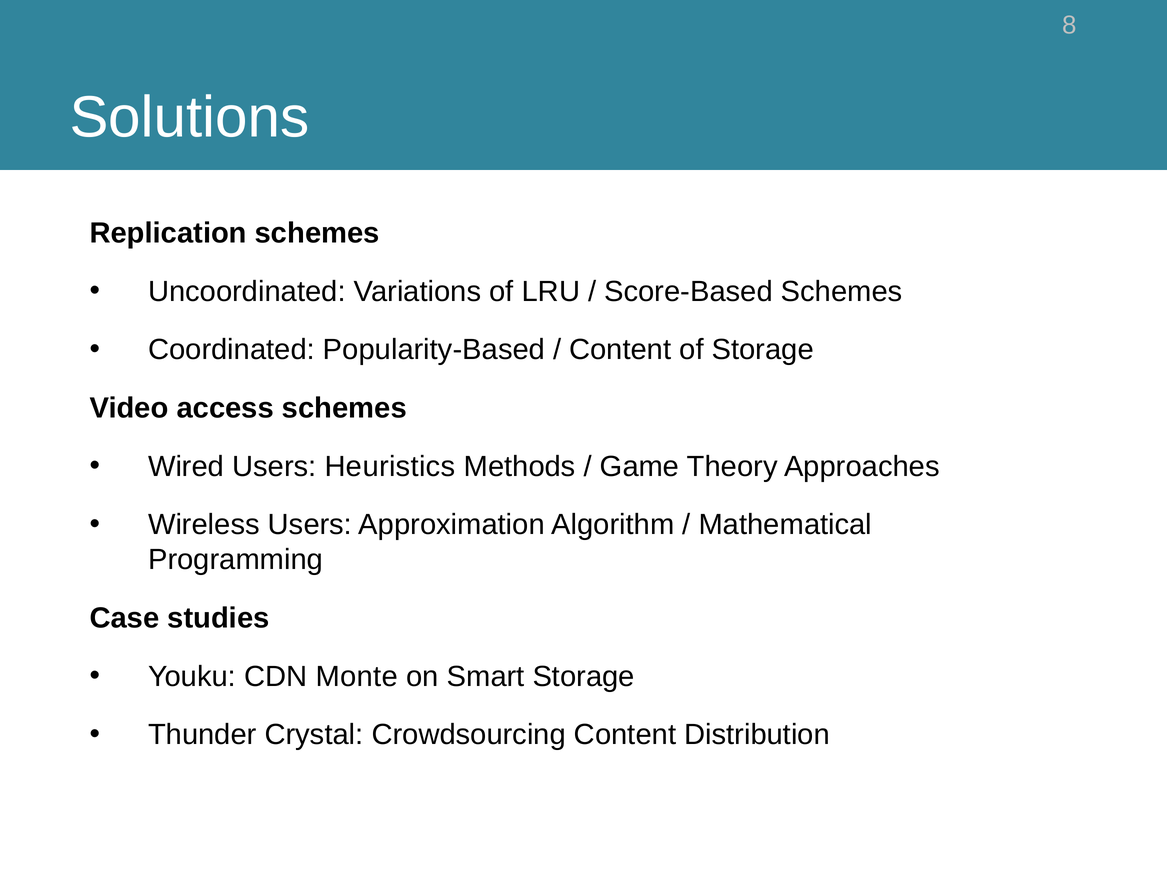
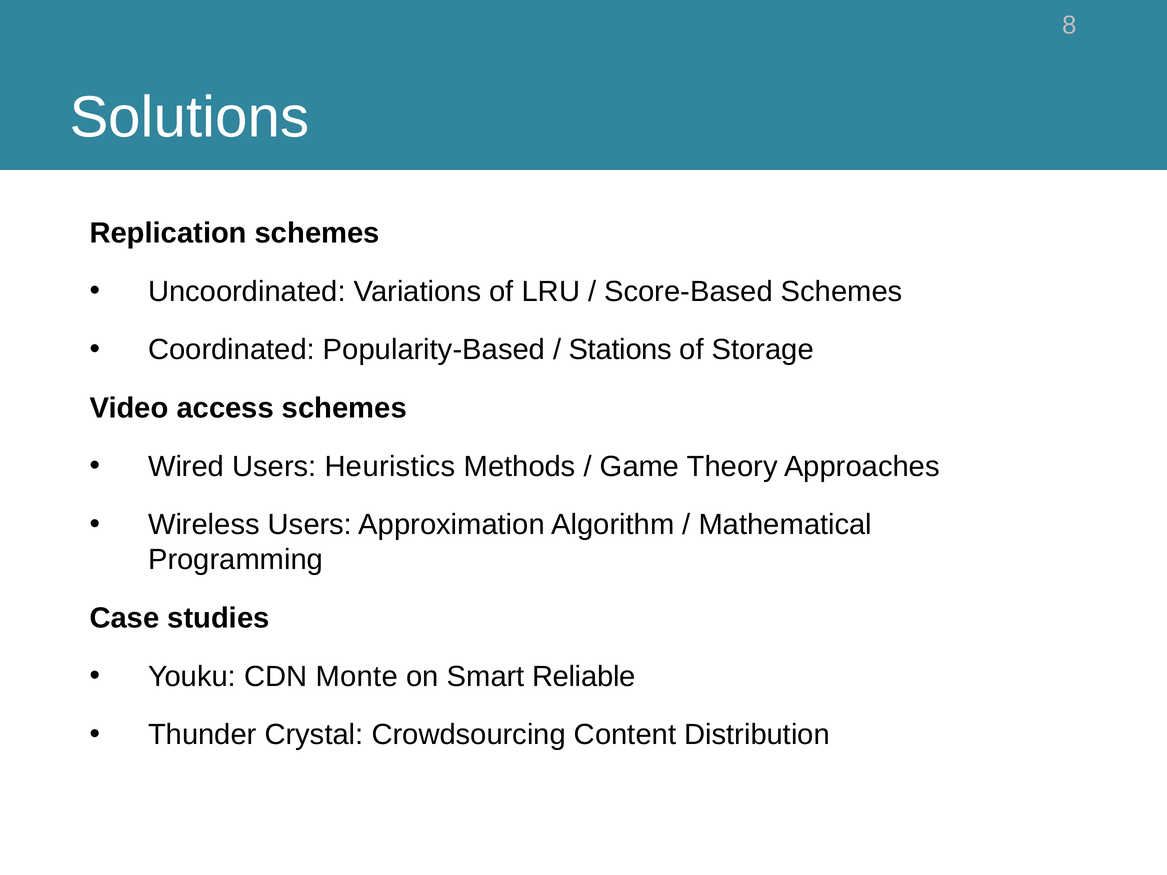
Content: Content -> Stations (620, 350)
Smart Storage: Storage -> Reliable (584, 677)
